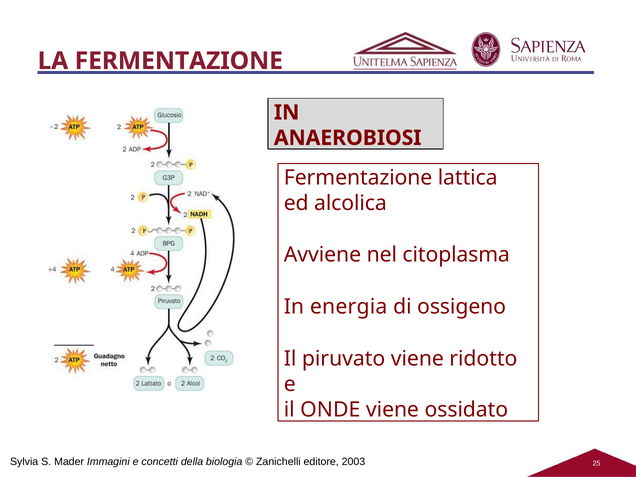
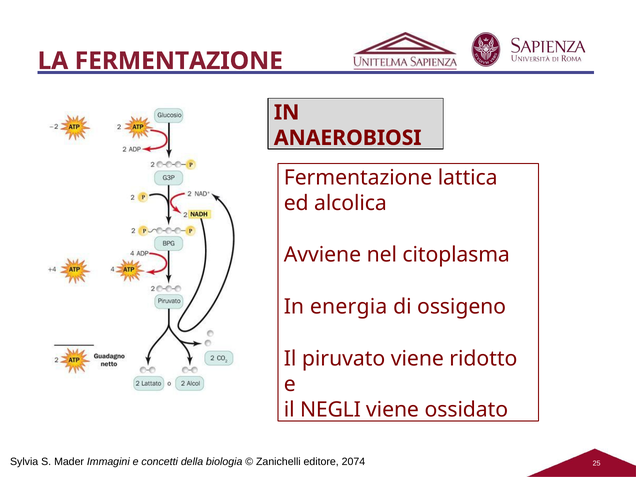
ONDE: ONDE -> NEGLI (330, 410)
2003: 2003 -> 2074 (353, 462)
